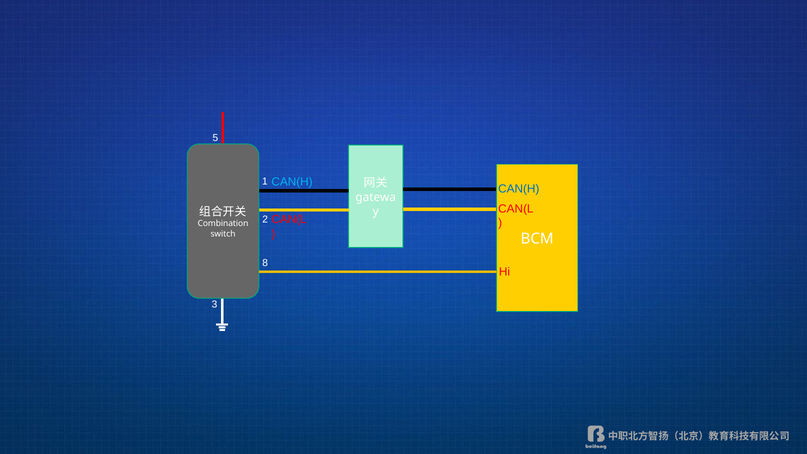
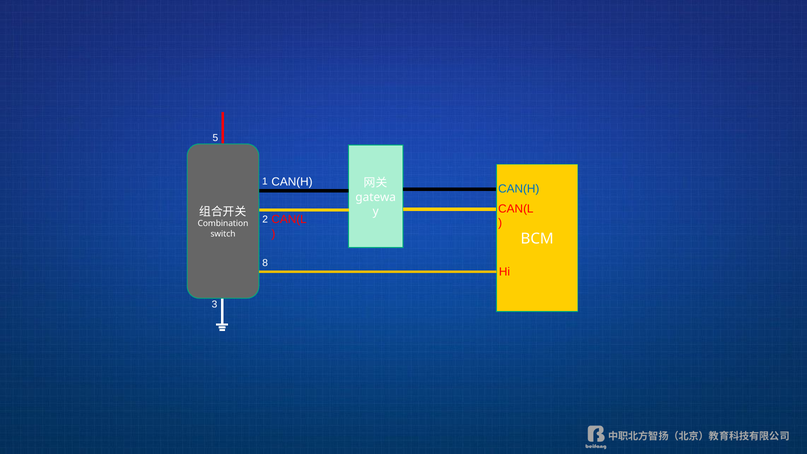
CAN(H colour: light blue -> white (292, 182)
